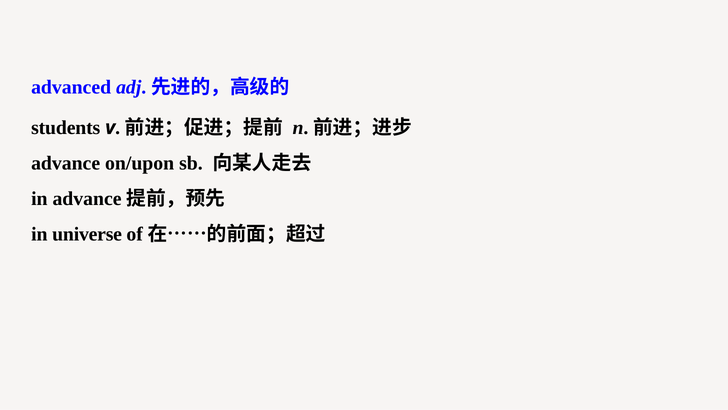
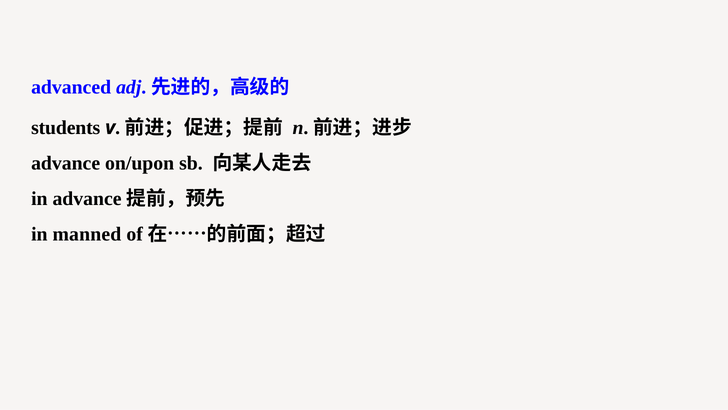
universe: universe -> manned (87, 234)
